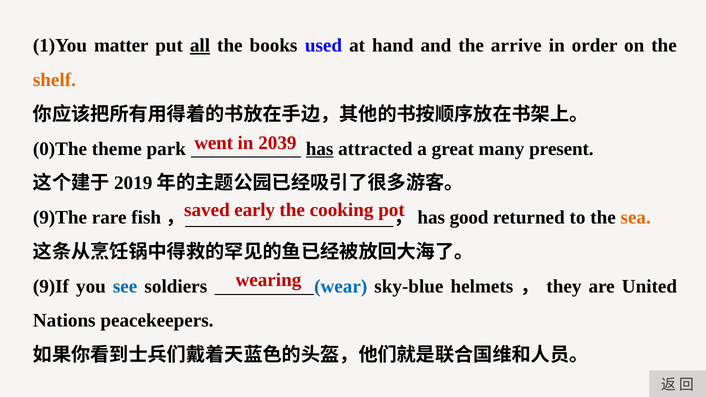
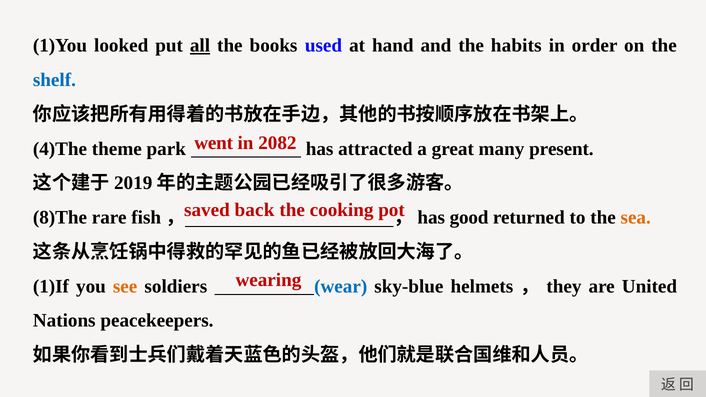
matter: matter -> looked (121, 46)
arrive: arrive -> habits (516, 46)
shelf colour: orange -> blue (54, 80)
2039: 2039 -> 2082 (277, 143)
0)The: 0)The -> 4)The (60, 149)
has underline: present -> none (320, 149)
early: early -> back (254, 210)
9)The: 9)The -> 8)The (60, 218)
9)If: 9)If -> 1)If (51, 286)
see colour: blue -> orange (125, 286)
